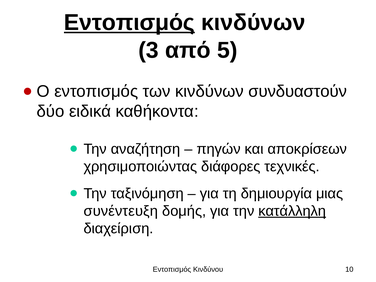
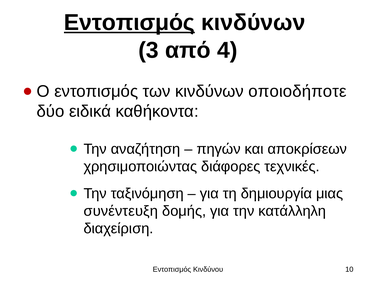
5: 5 -> 4 (227, 50)
συνδυαστούν: συνδυαστούν -> οποιοδήποτε (298, 91)
κατάλληλη underline: present -> none (292, 211)
